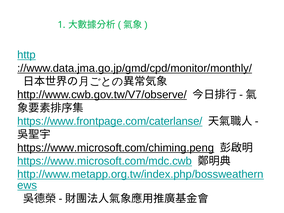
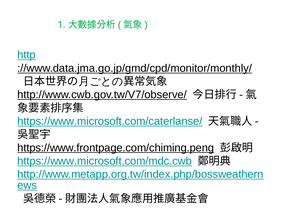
https://www.frontpage.com/caterlanse/: https://www.frontpage.com/caterlanse/ -> https://www.microsoft.com/caterlanse/ (110, 121)
https://www.microsoft.com/chiming.peng: https://www.microsoft.com/chiming.peng -> https://www.frontpage.com/chiming.peng (116, 148)
